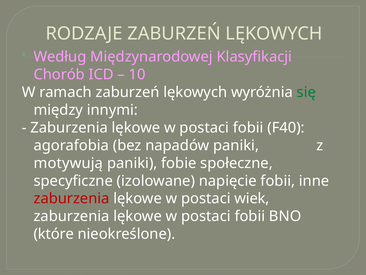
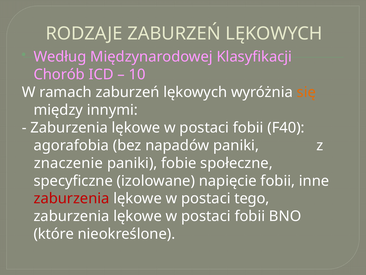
się colour: green -> orange (306, 92)
motywują: motywują -> znaczenie (68, 163)
wiek: wiek -> tego (252, 198)
